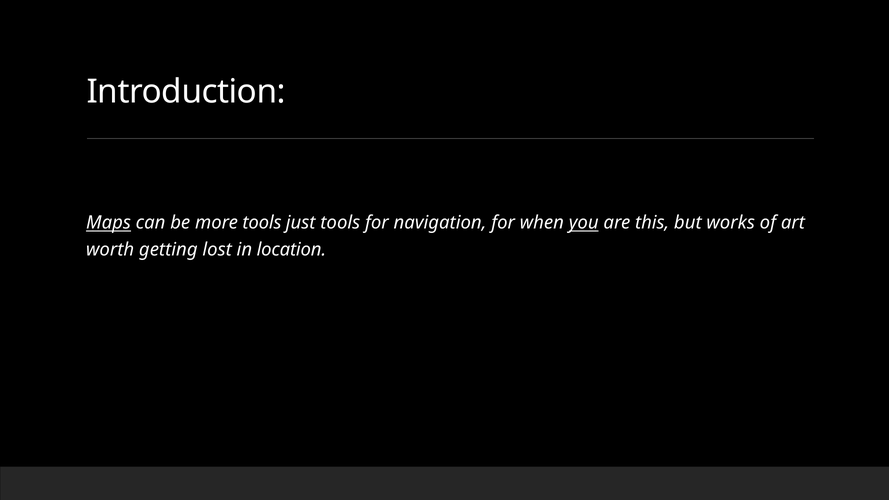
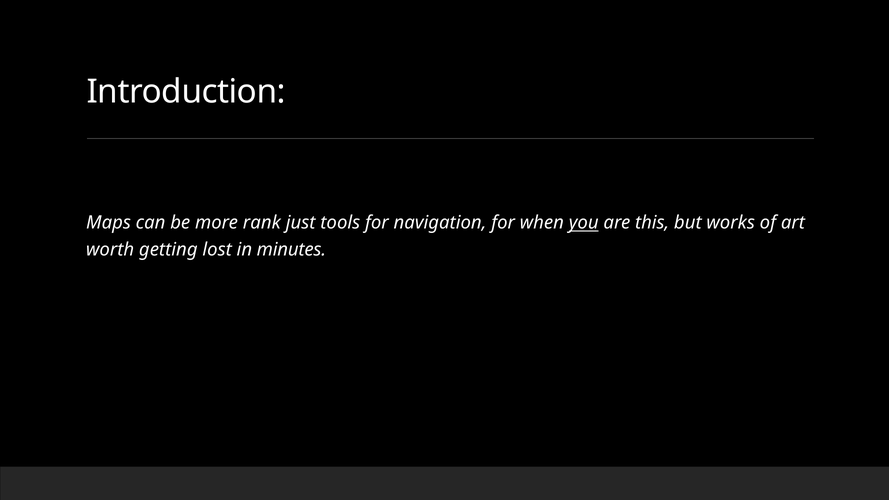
Maps underline: present -> none (108, 223)
more tools: tools -> rank (262, 223)
location: location -> minutes (291, 250)
